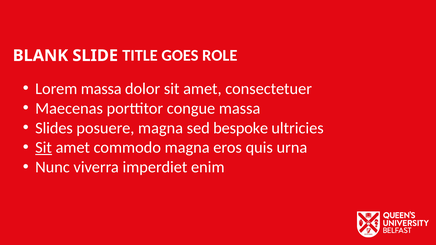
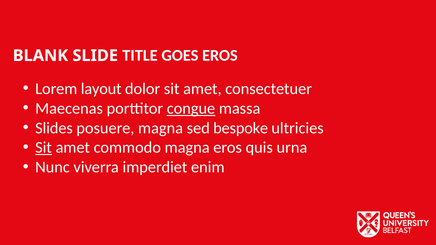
GOES ROLE: ROLE -> EROS (220, 56)
Lorem massa: massa -> layout (101, 89)
congue underline: none -> present (191, 108)
